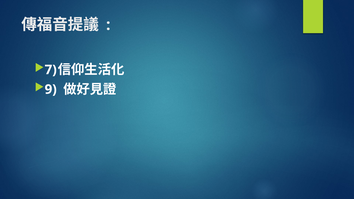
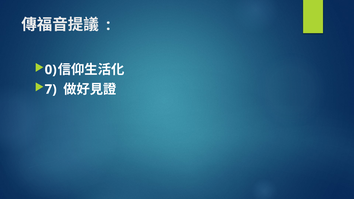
7: 7 -> 0 (51, 70)
9: 9 -> 7 (51, 89)
